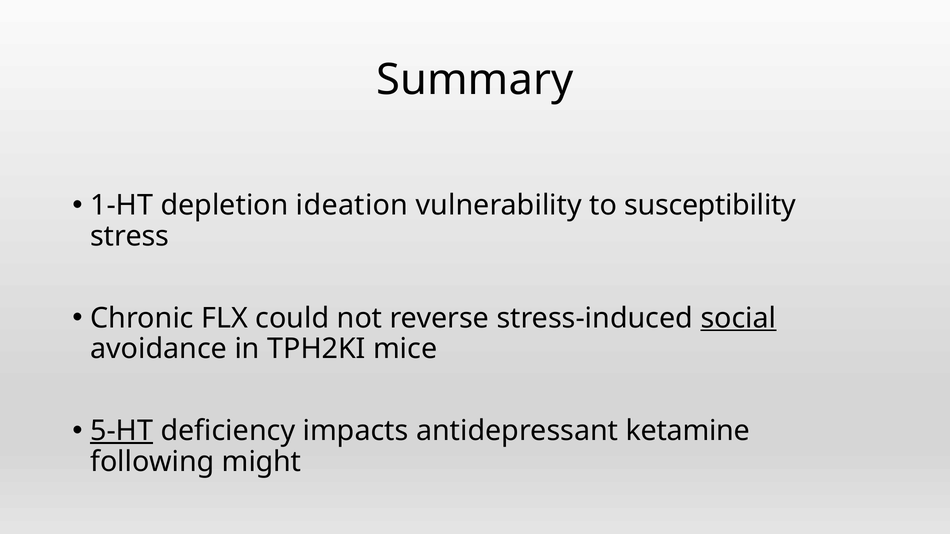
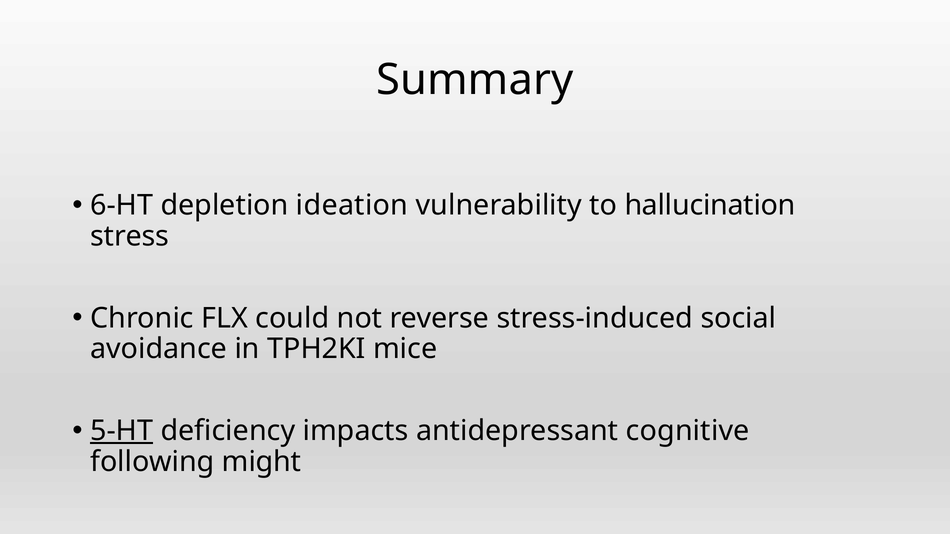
1-HT: 1-HT -> 6-HT (122, 205)
susceptibility: susceptibility -> hallucination (710, 205)
social underline: present -> none (738, 318)
ketamine: ketamine -> cognitive (688, 431)
